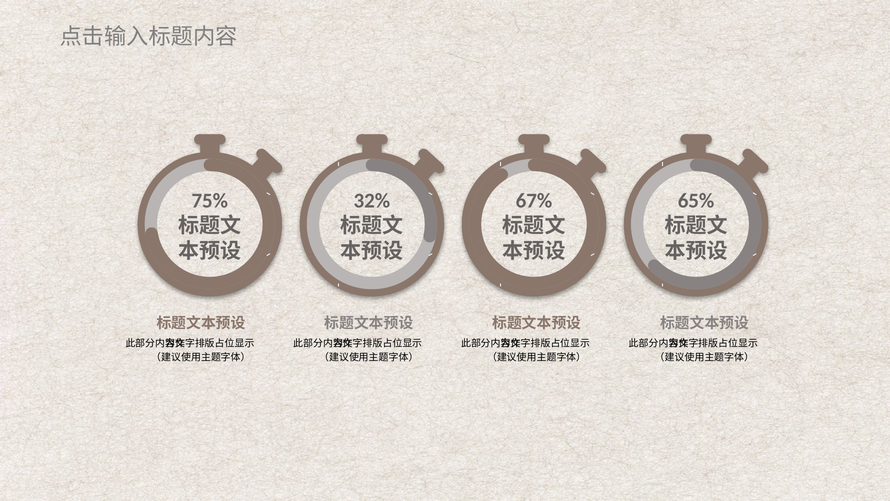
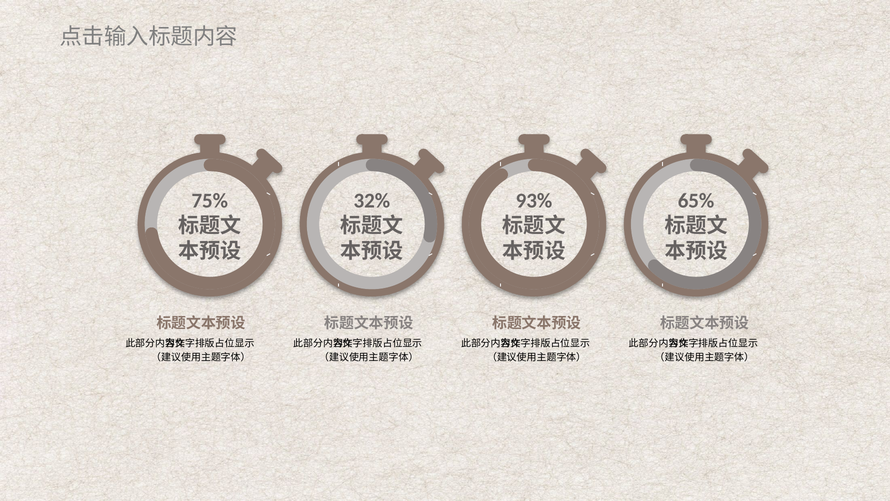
67%: 67% -> 93% (534, 201)
